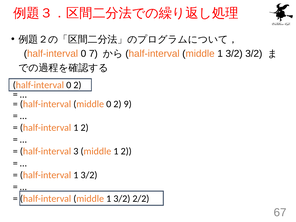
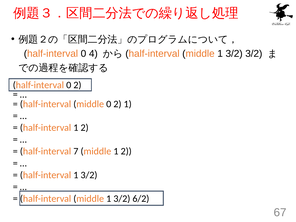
7: 7 -> 4 (93, 54)
2 9: 9 -> 1 (128, 104)
3: 3 -> 7 (76, 151)
2/2: 2/2 -> 6/2 (141, 199)
